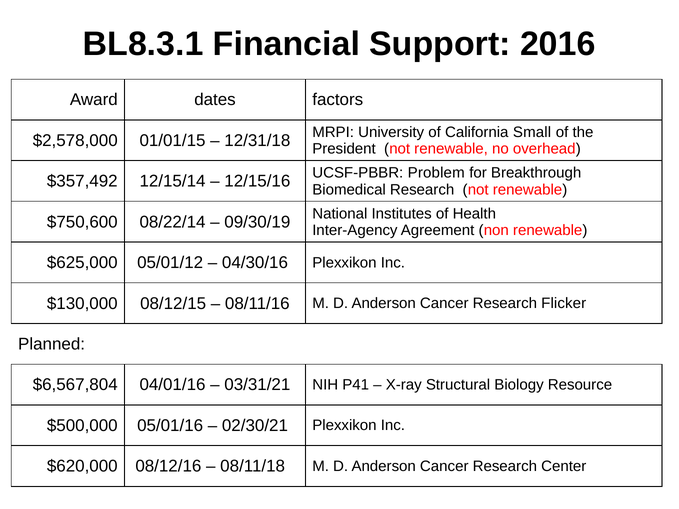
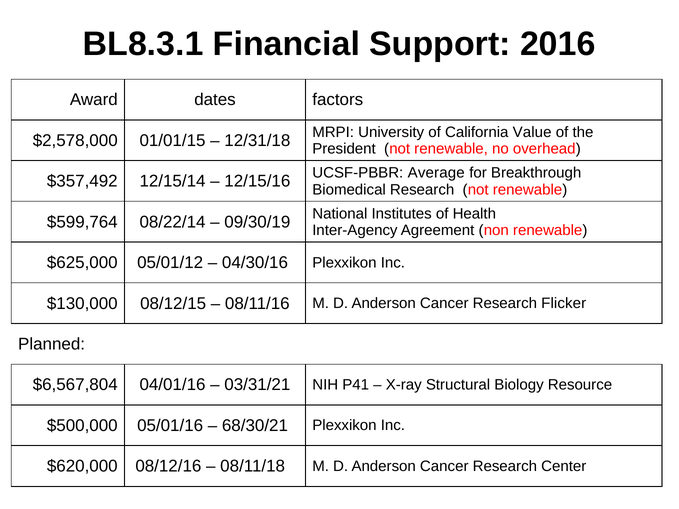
Small: Small -> Value (532, 132)
Problem: Problem -> Average (436, 173)
$750,600: $750,600 -> $599,764 (82, 222)
02/30/21: 02/30/21 -> 68/30/21 (255, 426)
